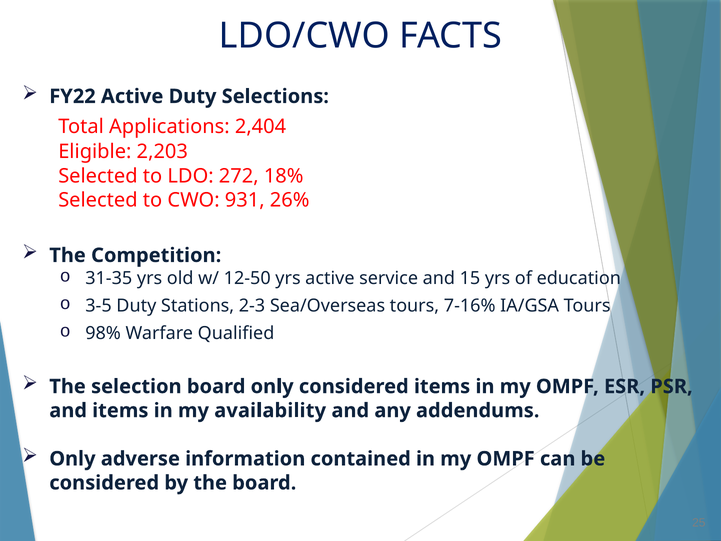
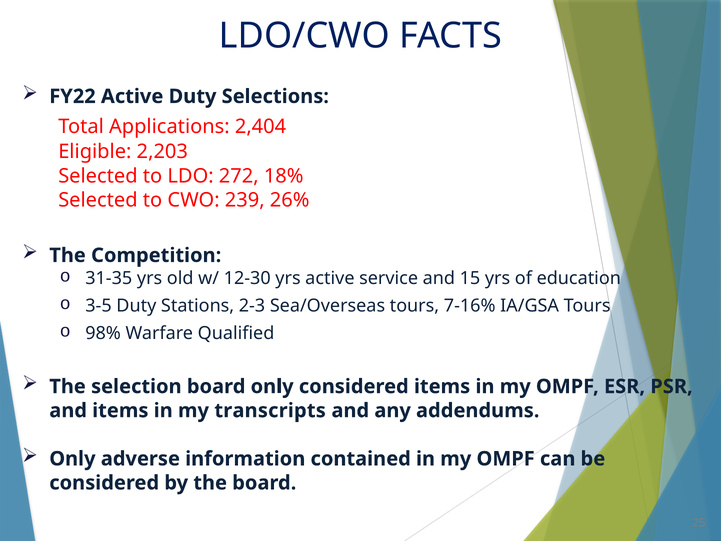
931: 931 -> 239 (245, 200)
12-50: 12-50 -> 12-30 (247, 278)
availability: availability -> transcripts (270, 410)
